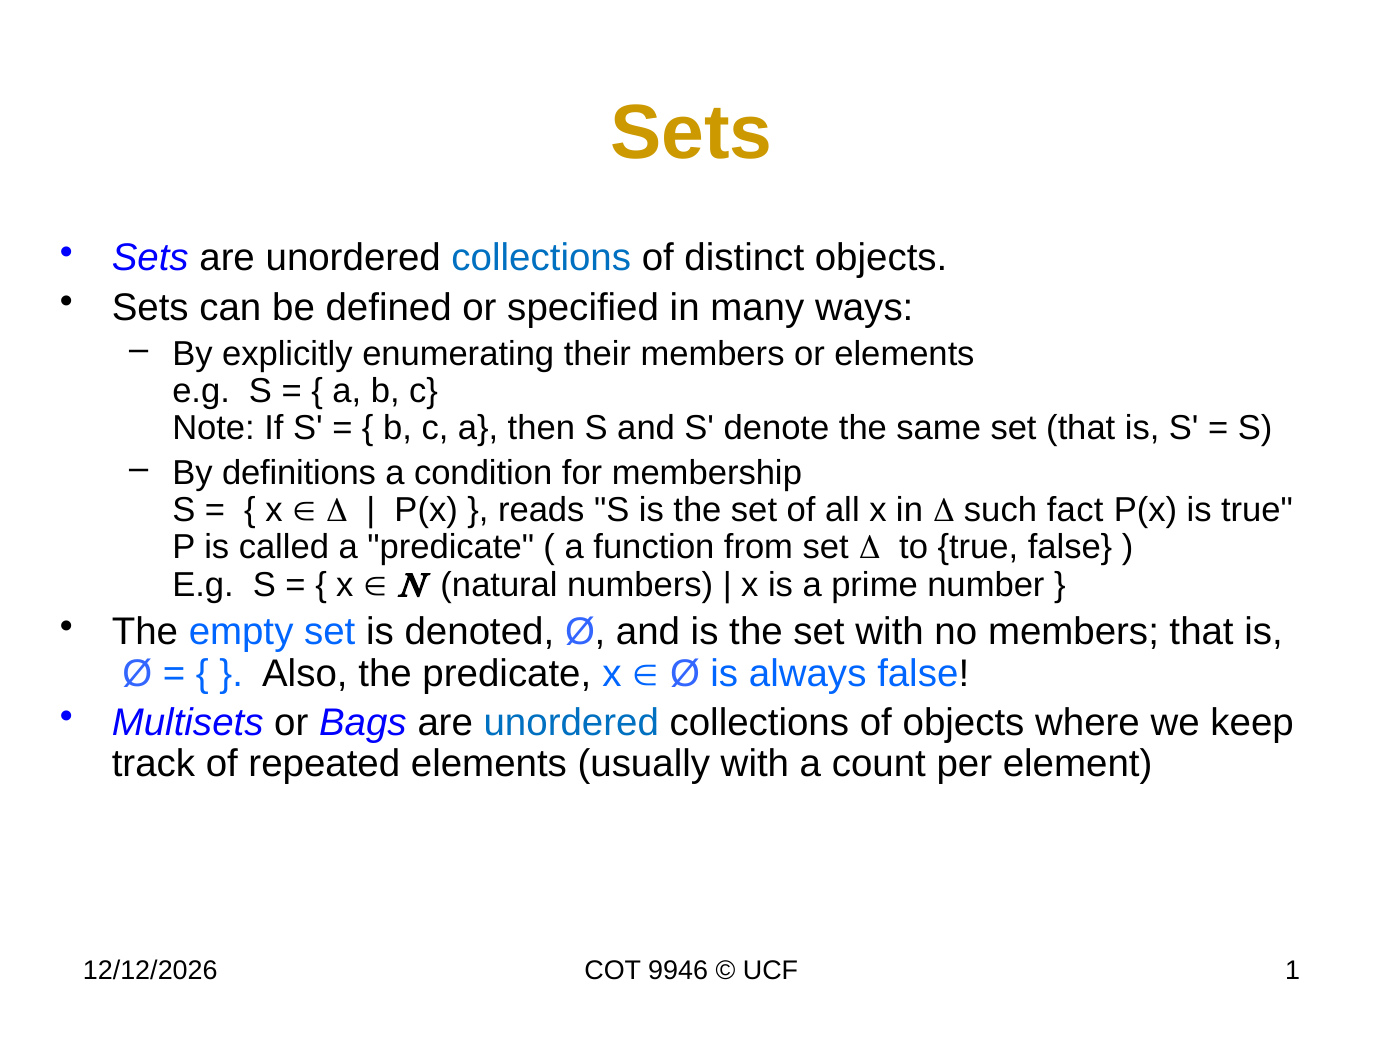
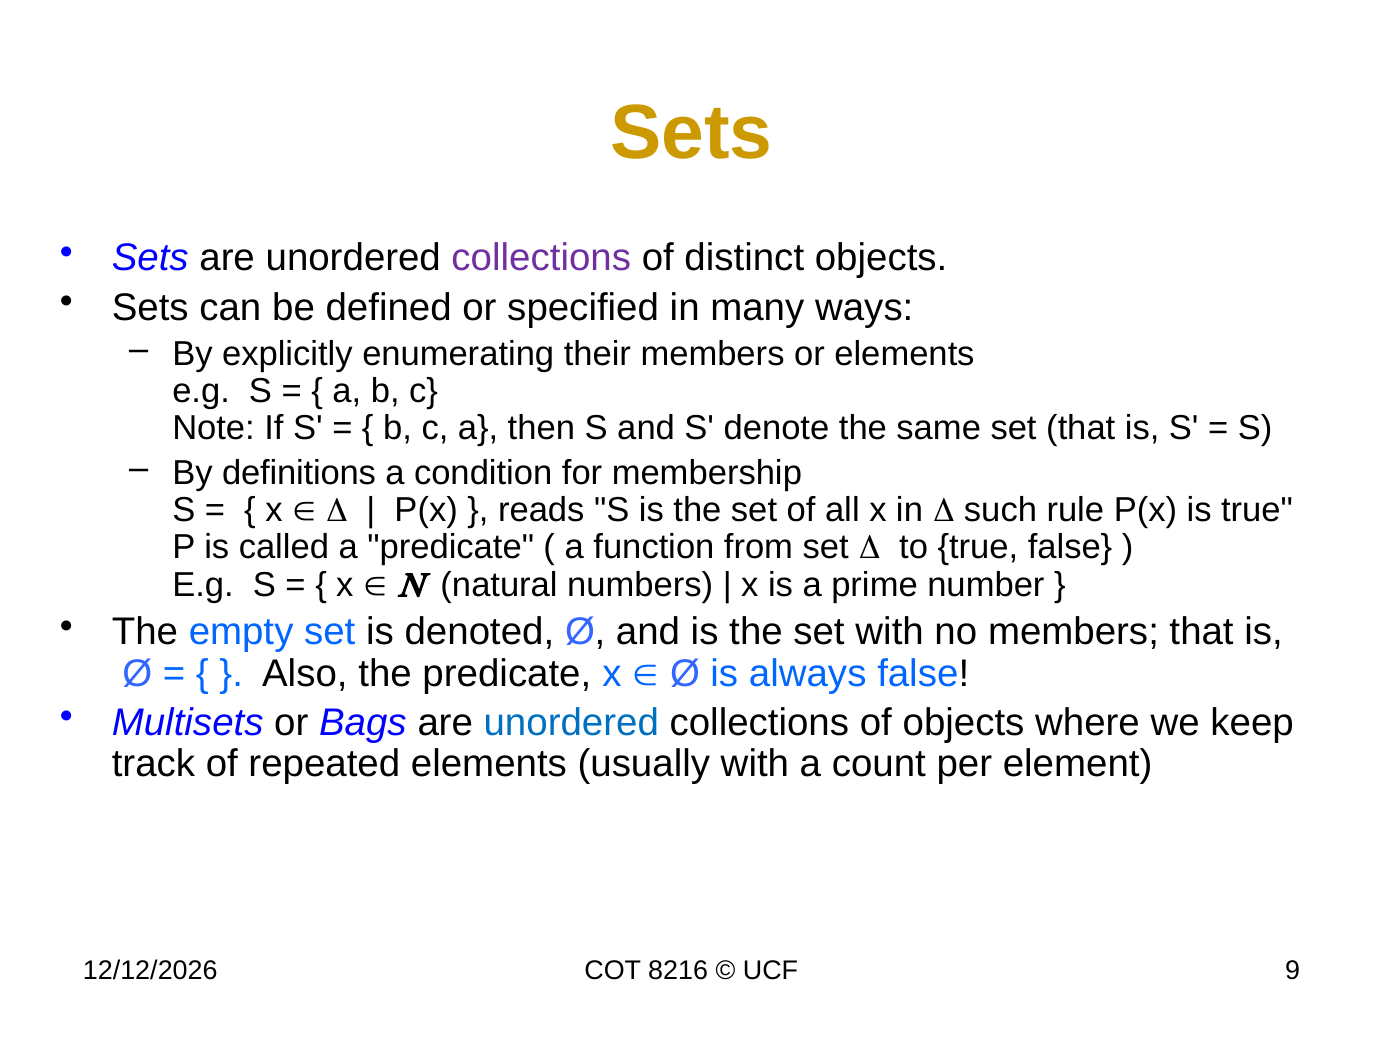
collections colour: blue -> purple (541, 258)
fact: fact -> rule (1075, 510)
9946: 9946 -> 8216 (678, 970)
1: 1 -> 9 (1293, 970)
